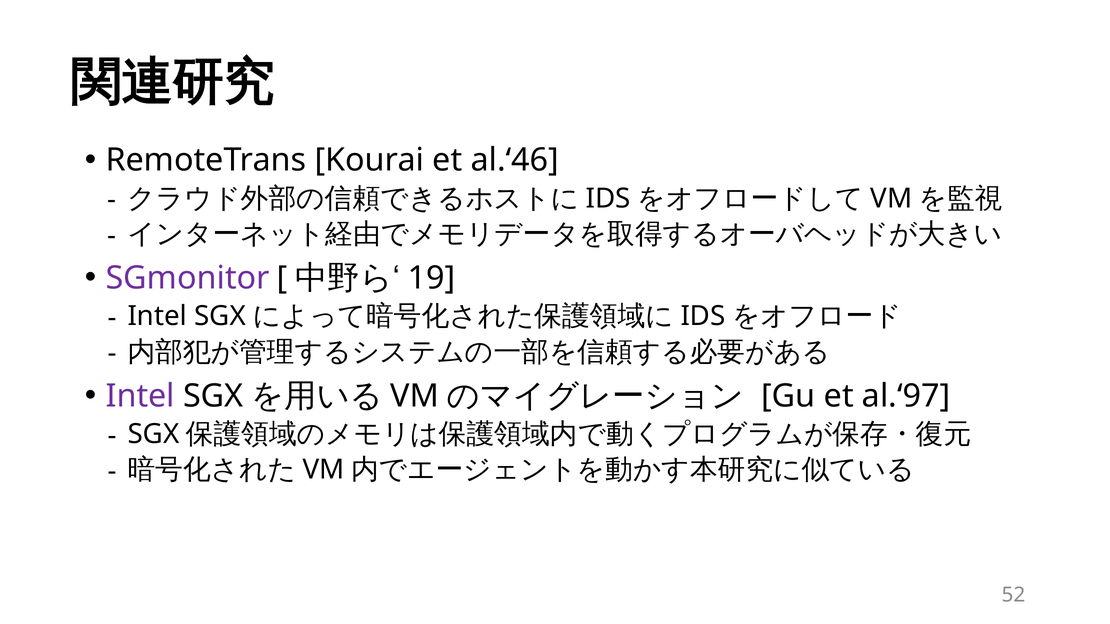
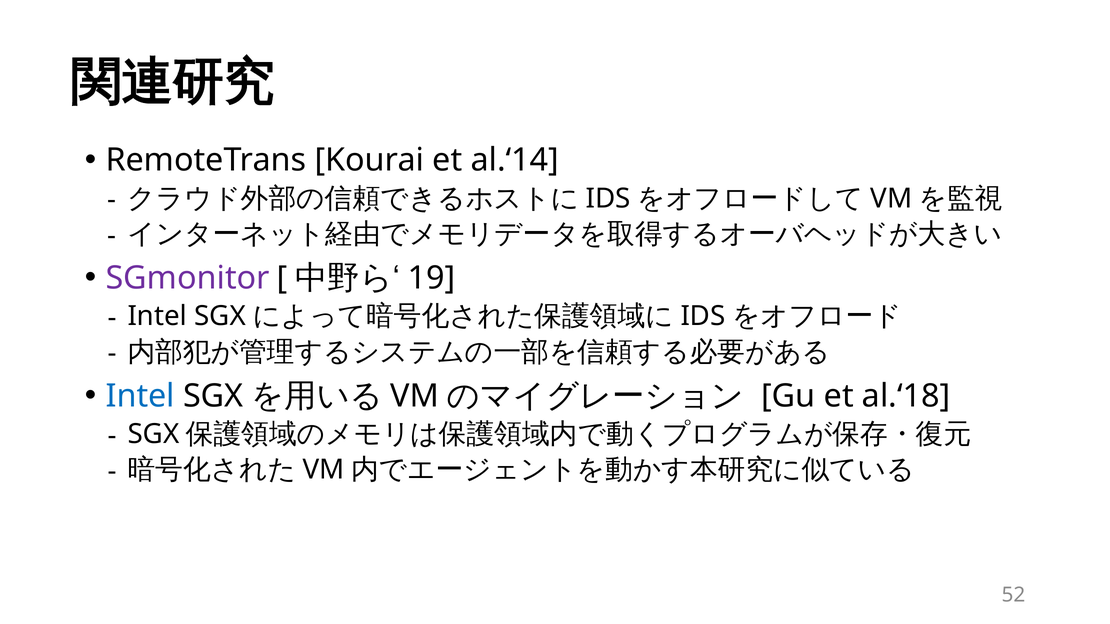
al.‘46: al.‘46 -> al.‘14 (515, 160)
Intel colour: purple -> blue (140, 396)
al.‘97: al.‘97 -> al.‘18 (906, 396)
